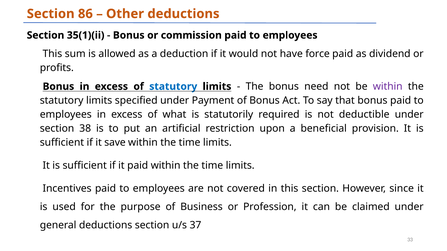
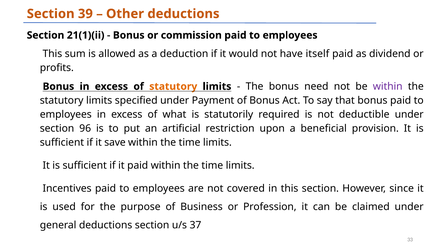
86: 86 -> 39 (85, 14)
35(1)(ii: 35(1)(ii -> 21(1)(ii (86, 35)
force: force -> itself (317, 54)
statutory colour: blue -> orange (173, 87)
38: 38 -> 96 (85, 129)
